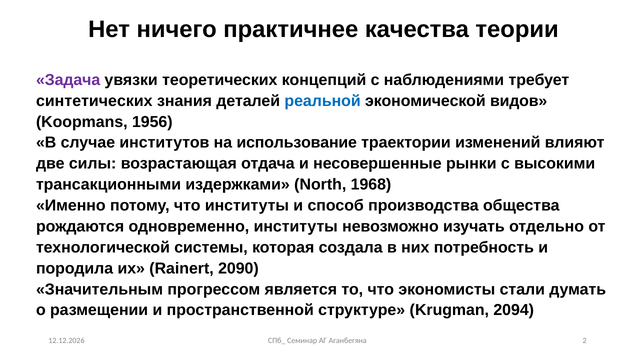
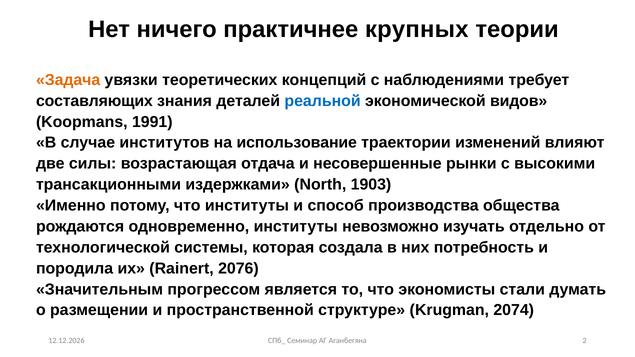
качества: качества -> крупных (417, 30)
Задача colour: purple -> orange (68, 80)
синтетических: синтетических -> составляющих (94, 101)
1956: 1956 -> 1991 (152, 122)
1968: 1968 -> 1903 (371, 185)
2090: 2090 -> 2076 (238, 268)
2094: 2094 -> 2074 (514, 310)
